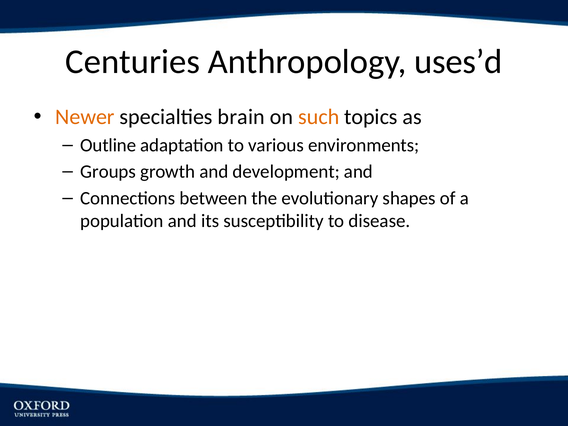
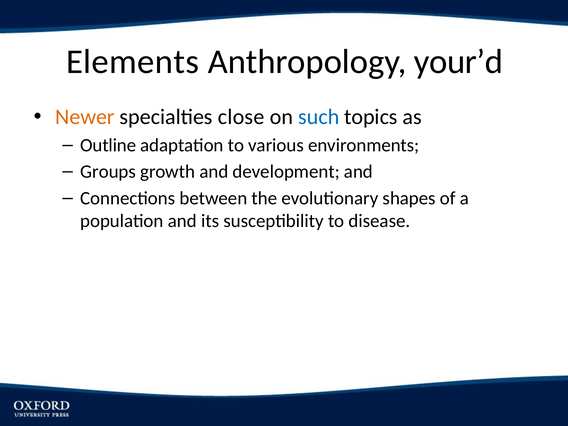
Centuries: Centuries -> Elements (132, 62)
uses’d: uses’d -> your’d (458, 62)
brain: brain -> close (241, 117)
such colour: orange -> blue (319, 117)
